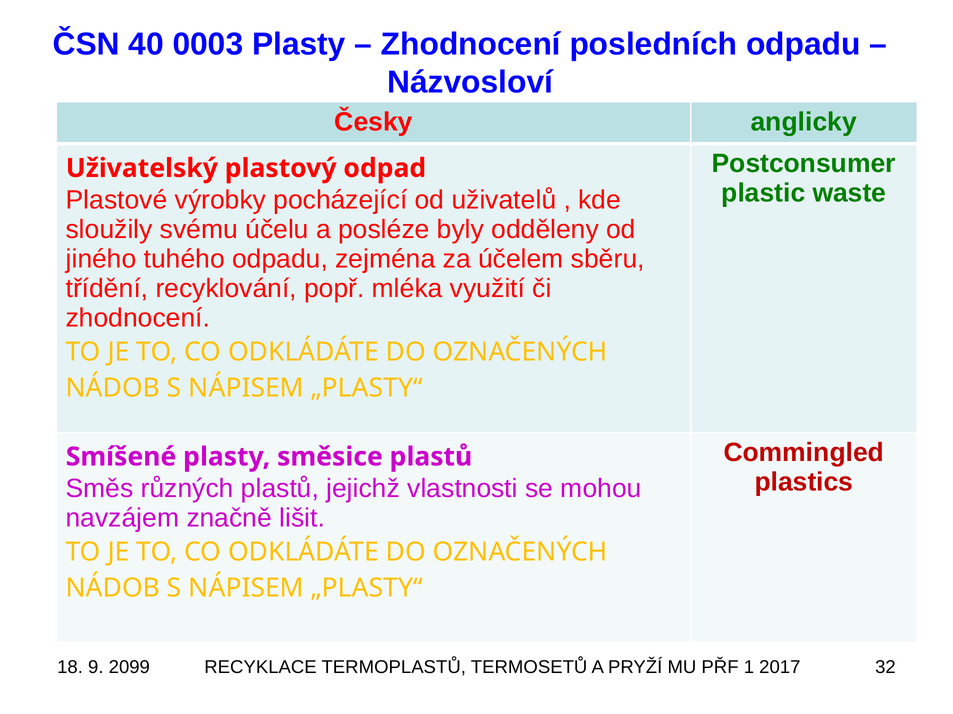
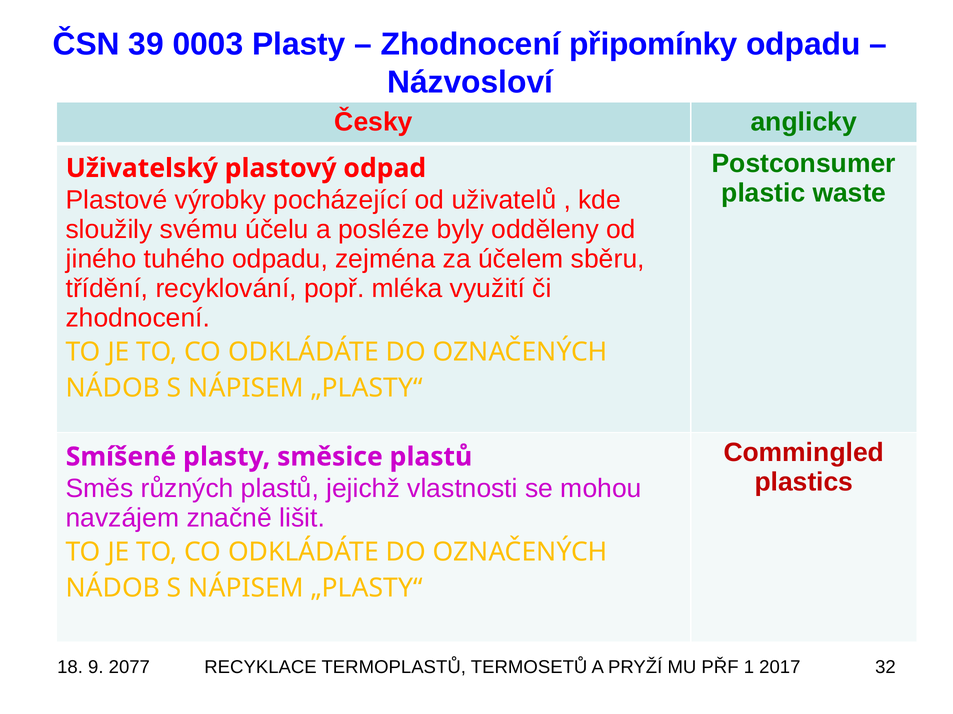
40: 40 -> 39 (146, 44)
posledních: posledních -> připomínky (654, 44)
2099: 2099 -> 2077 (129, 668)
